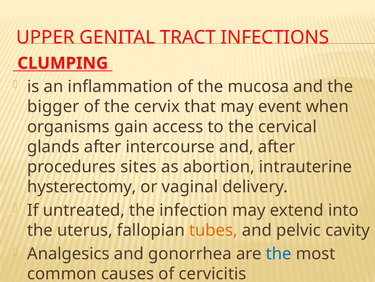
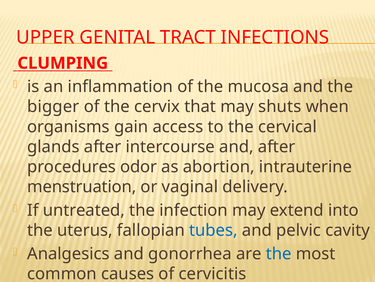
event: event -> shuts (280, 106)
sites: sites -> odor (139, 166)
hysterectomy: hysterectomy -> menstruation (82, 186)
tubes colour: orange -> blue (213, 230)
